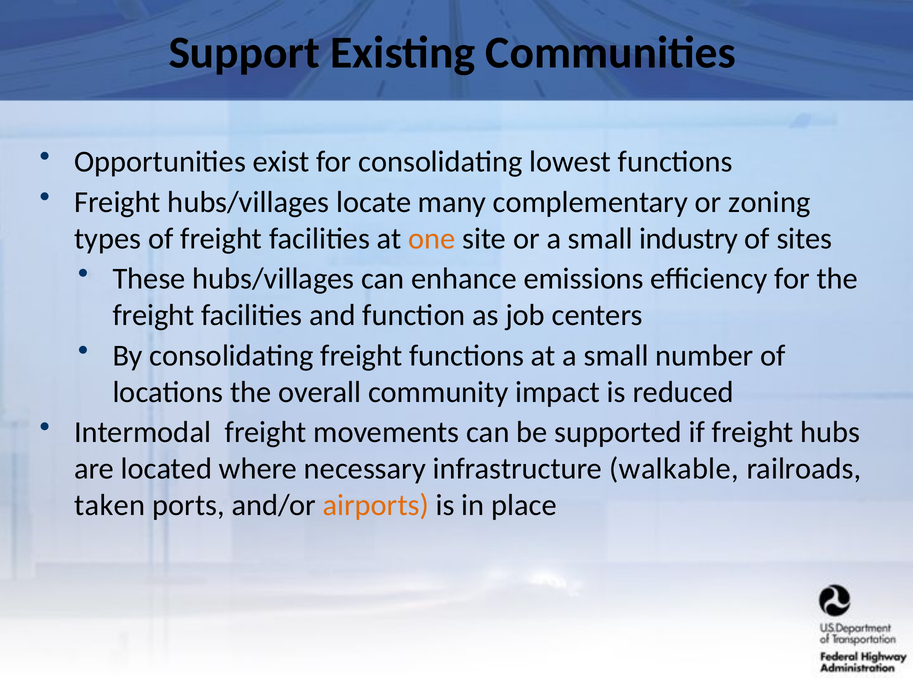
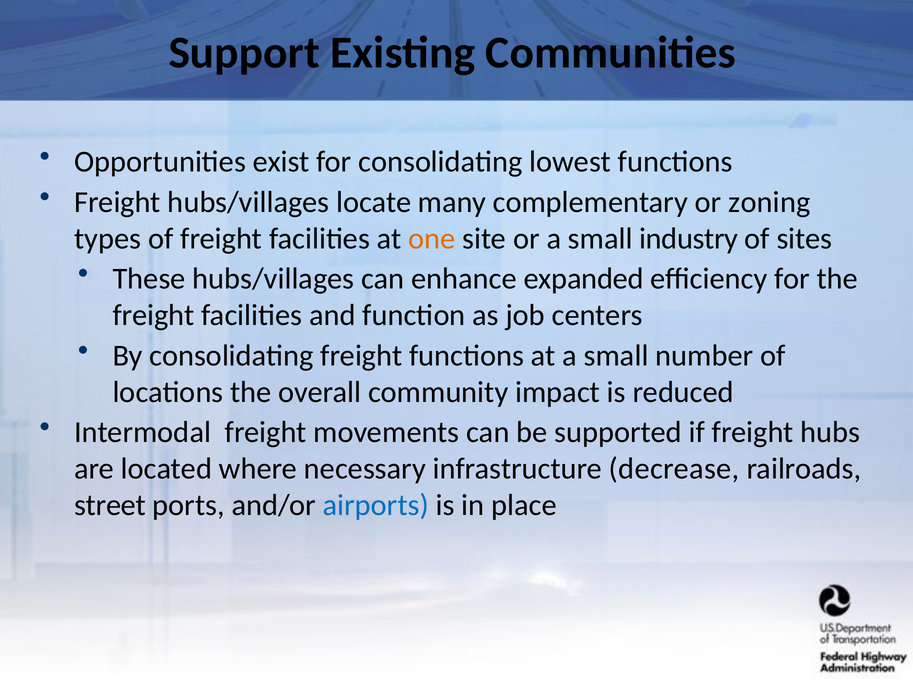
emissions: emissions -> expanded (584, 279)
walkable: walkable -> decrease (674, 469)
taken: taken -> street (110, 506)
airports colour: orange -> blue (376, 506)
